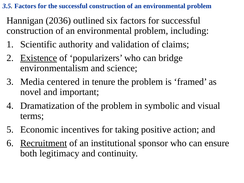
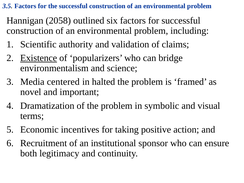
2036: 2036 -> 2058 (58, 21)
tenure: tenure -> halted (104, 82)
Recruitment underline: present -> none (44, 143)
